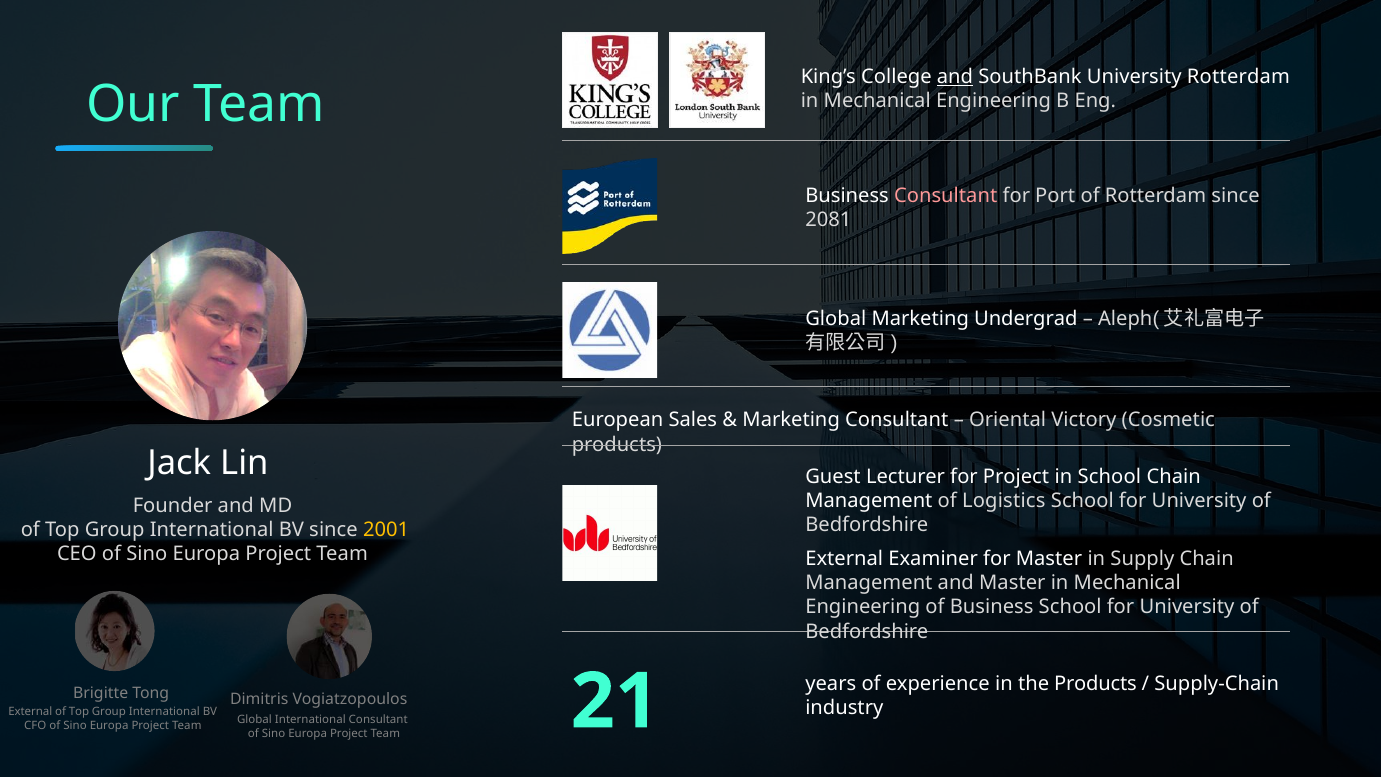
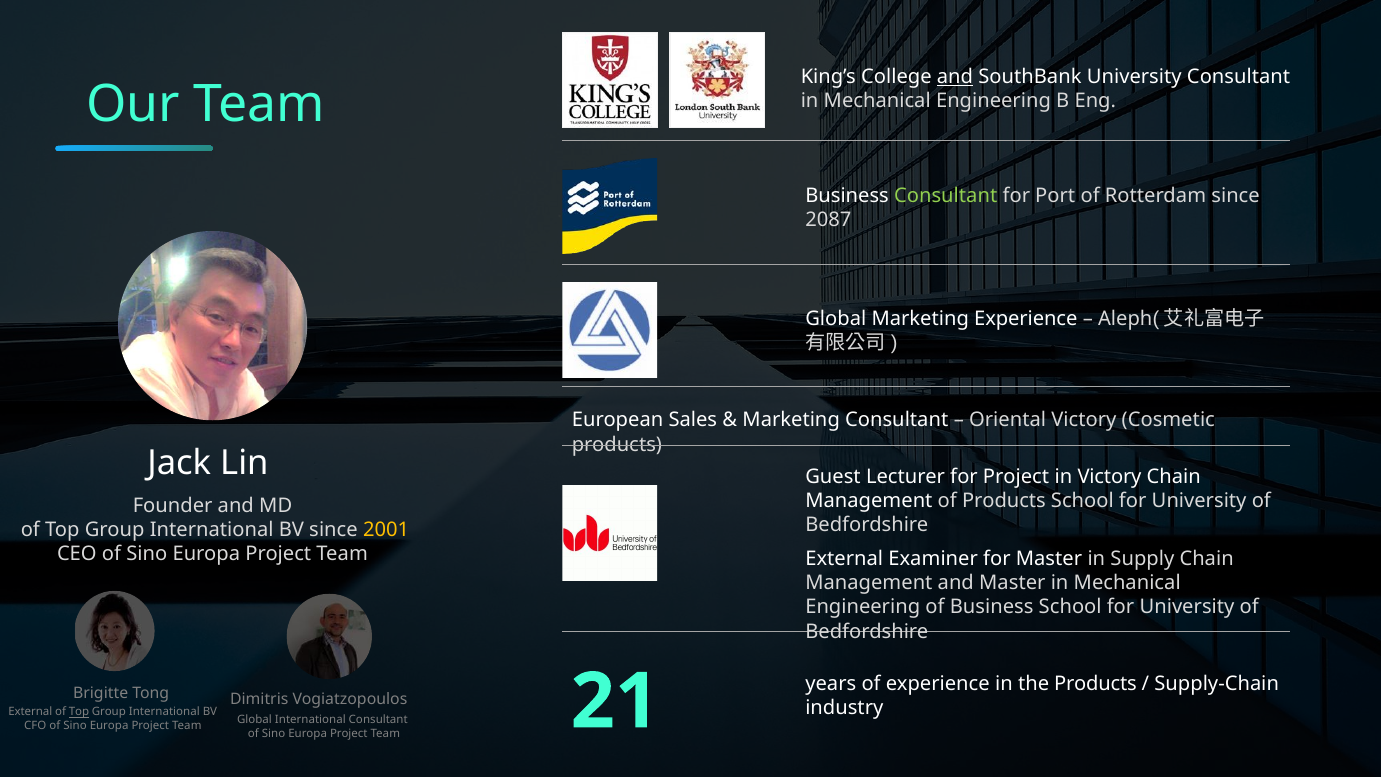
University Rotterdam: Rotterdam -> Consultant (1239, 77)
Consultant colour: pink -> light green (946, 196)
2081: 2081 -> 2087 (828, 220)
Marketing Undergrad: Undergrad -> Experience (1026, 319)
in School: School -> Victory (1109, 477)
of Logistics: Logistics -> Products (1004, 501)
Top underline: none -> present (79, 712)
